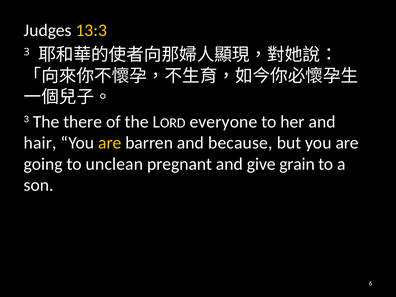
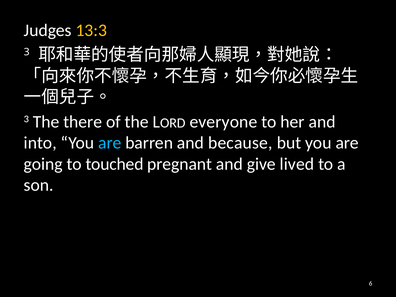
hair: hair -> into (40, 143)
are colour: yellow -> light blue (110, 143)
unclean: unclean -> touched (115, 164)
grain: grain -> lived (297, 164)
